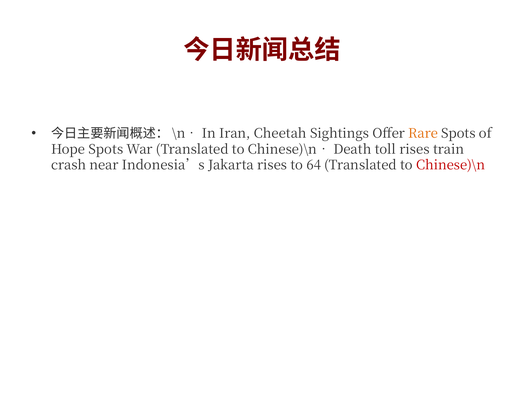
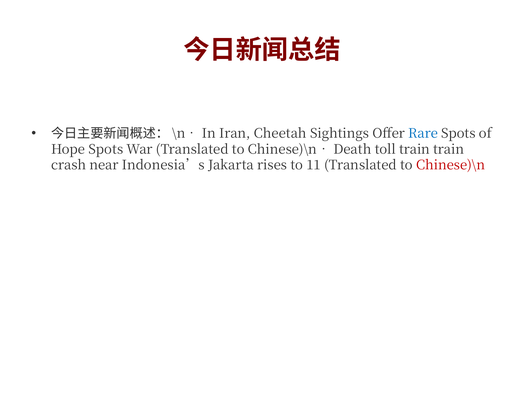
Rare colour: orange -> blue (423, 134)
toll rises: rises -> train (415, 149)
64: 64 -> 11 (314, 165)
